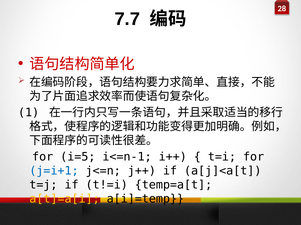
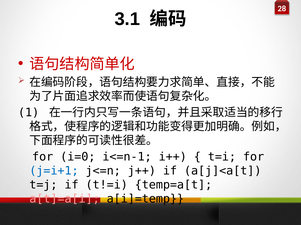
7.7: 7.7 -> 3.1 (127, 19)
i=5: i=5 -> i=0 (78, 157)
a[t]=a[i colour: yellow -> pink (65, 200)
